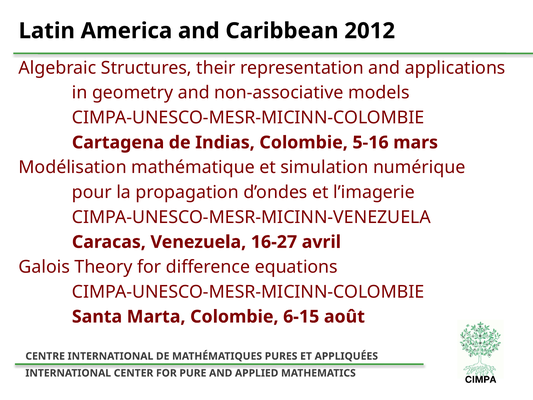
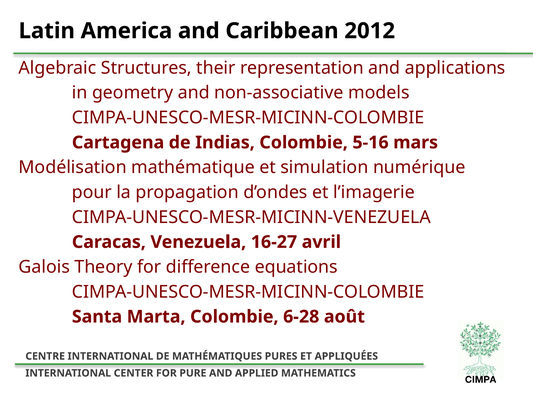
6-15: 6-15 -> 6-28 (301, 316)
